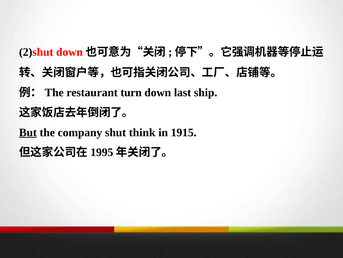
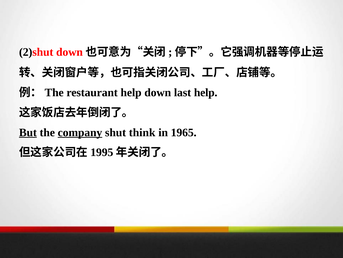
restaurant turn: turn -> help (131, 92)
last ship: ship -> help (206, 92)
company underline: none -> present (80, 132)
1915: 1915 -> 1965 (184, 132)
